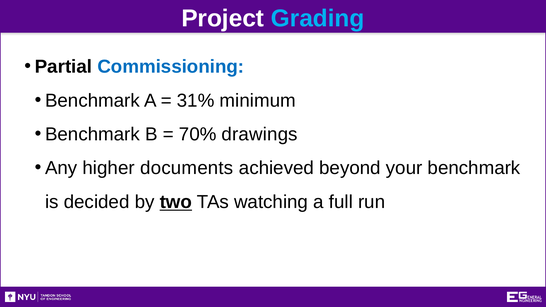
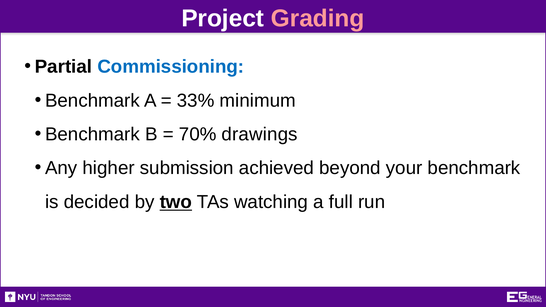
Grading colour: light blue -> pink (318, 18)
31%: 31% -> 33% (196, 101)
documents: documents -> submission (187, 168)
